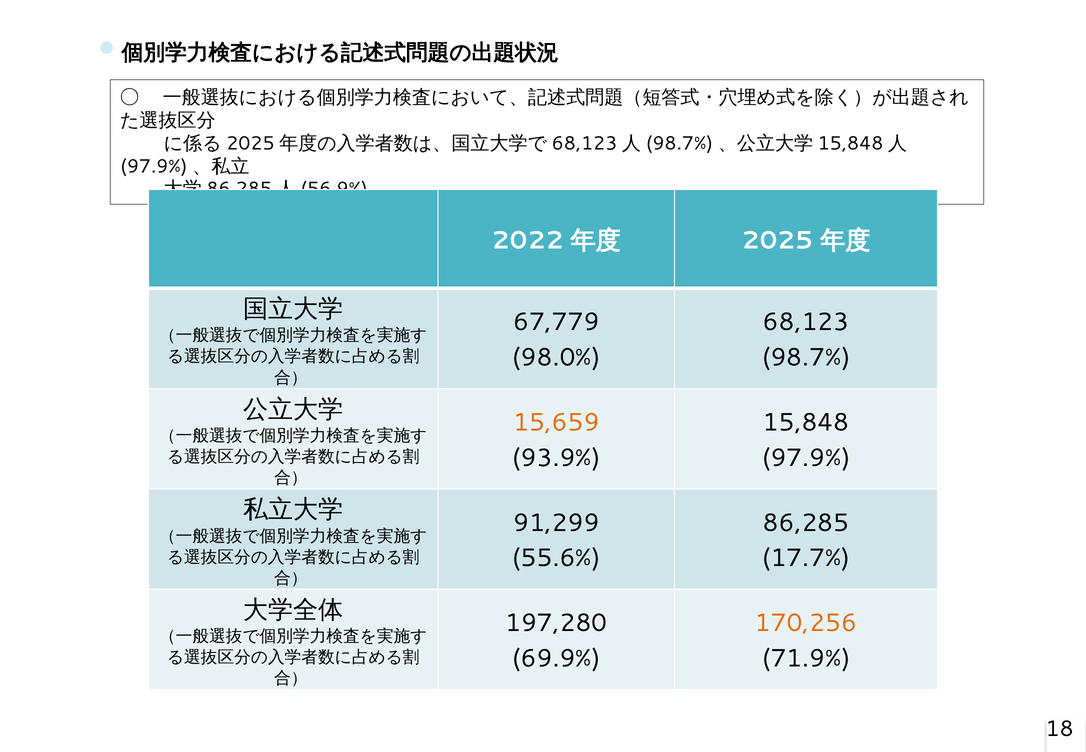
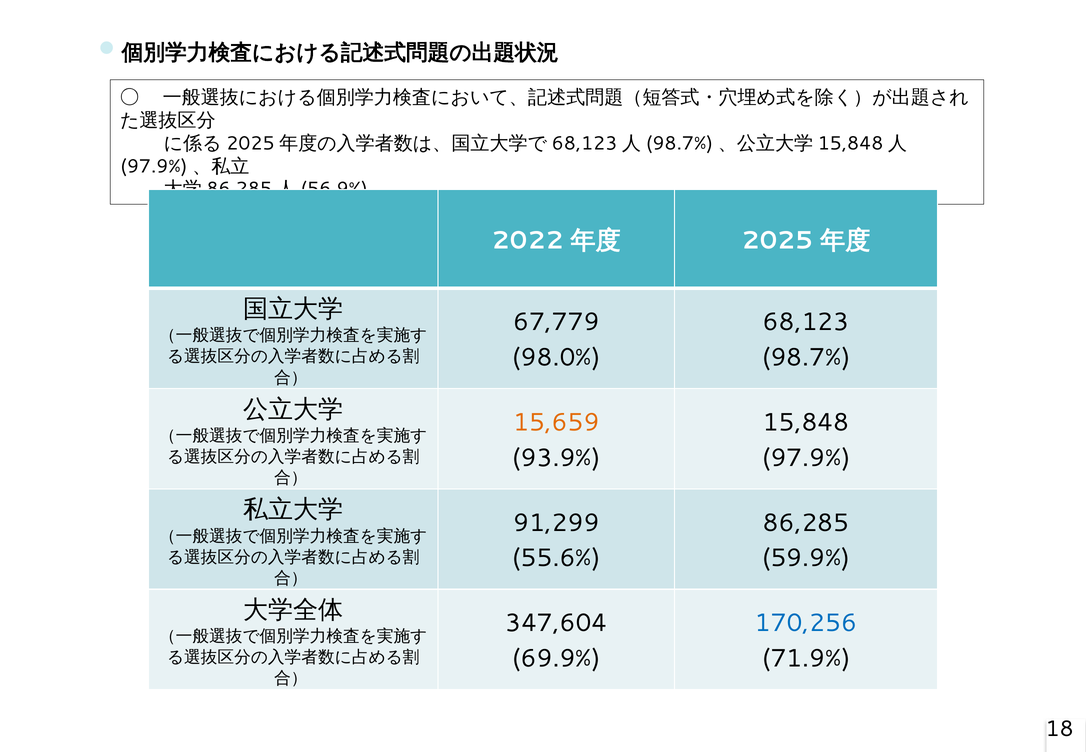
17.7%: 17.7% -> 59.9% (806, 558)
197,280: 197,280 -> 347,604 (556, 623)
170,256 colour: orange -> blue (806, 623)
